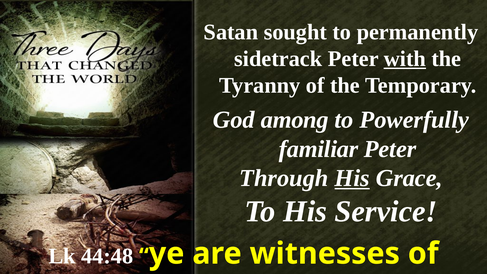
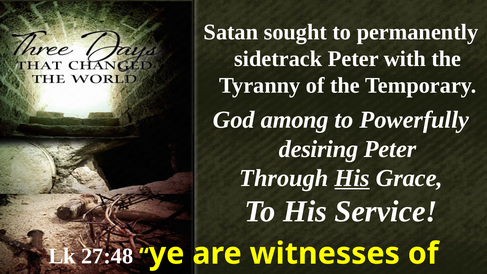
with underline: present -> none (405, 59)
familiar: familiar -> desiring (319, 149)
44:48: 44:48 -> 27:48 (107, 256)
